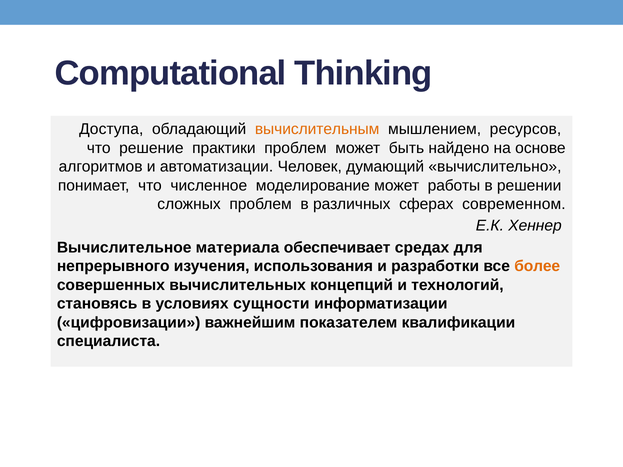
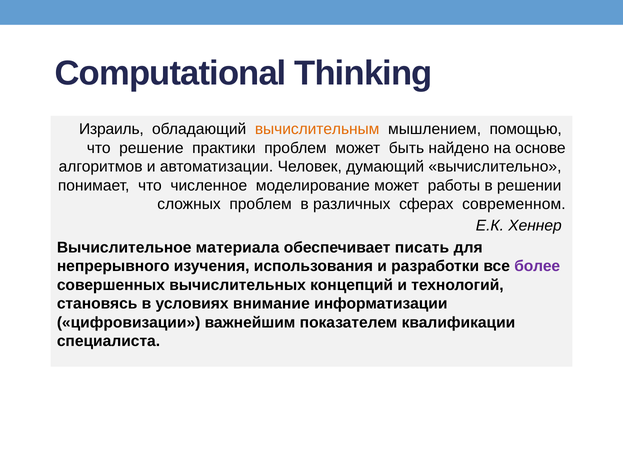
Доступа: Доступа -> Израиль (111, 129)
ресурсов: ресурсов -> помощью (526, 129)
средах: средах -> писать (422, 248)
более colour: orange -> purple (537, 266)
сущности: сущности -> внимание (271, 304)
